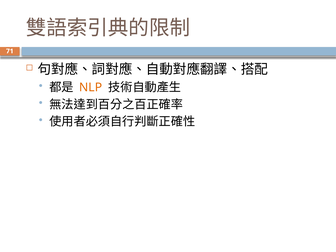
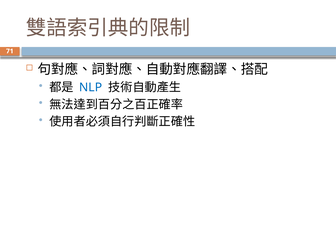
NLP colour: orange -> blue (91, 87)
